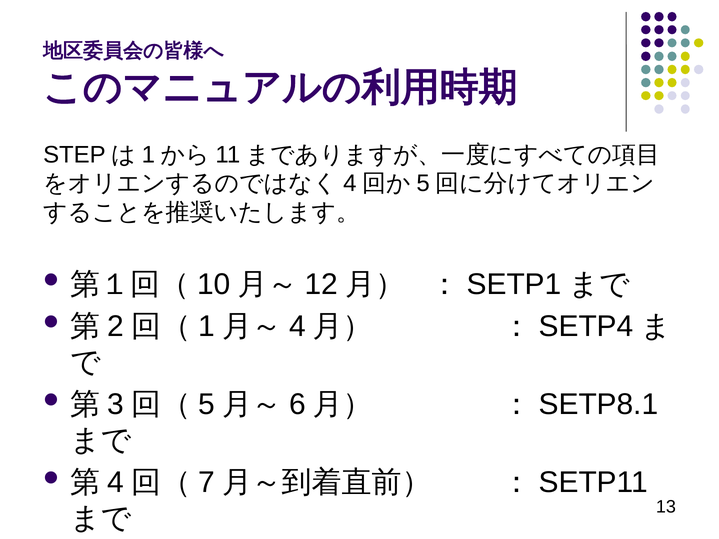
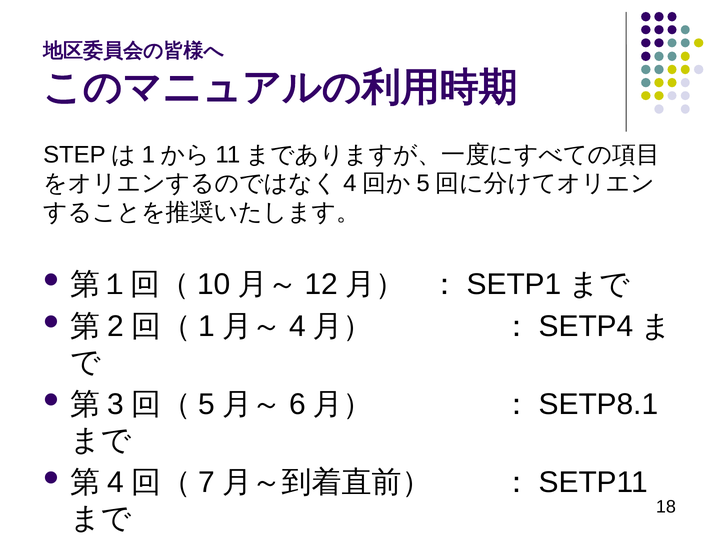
13: 13 -> 18 (666, 507)
